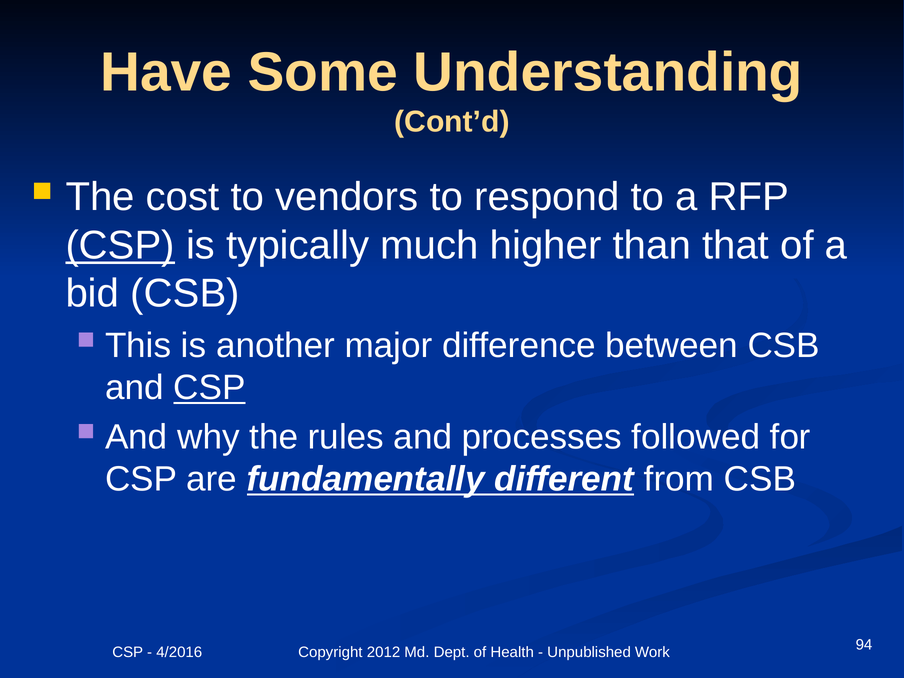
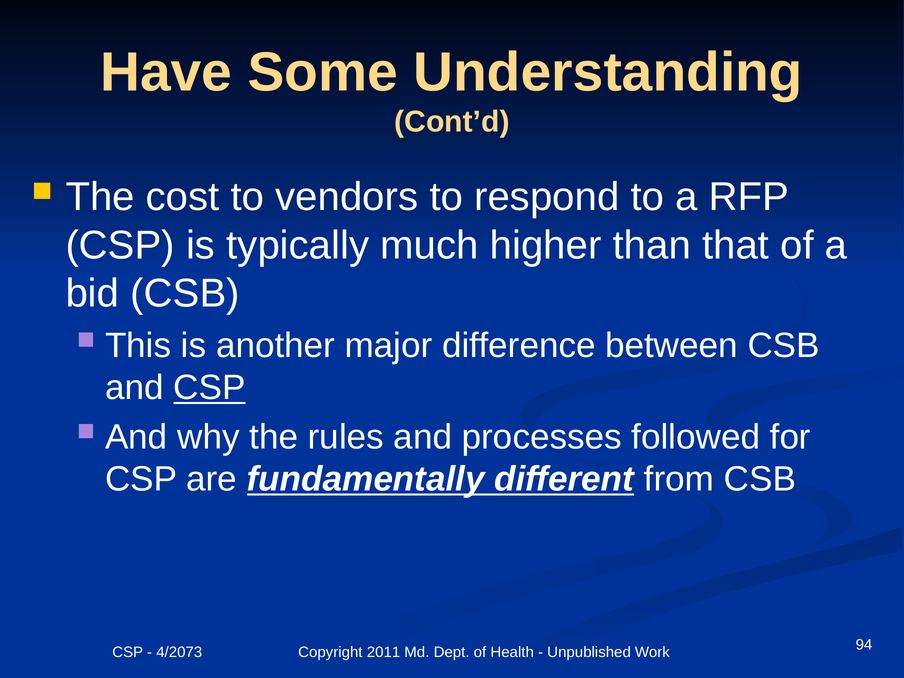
CSP underline: present -> none (120, 245)
4/2016: 4/2016 -> 4/2073 (179, 652)
2012: 2012 -> 2011 (384, 652)
